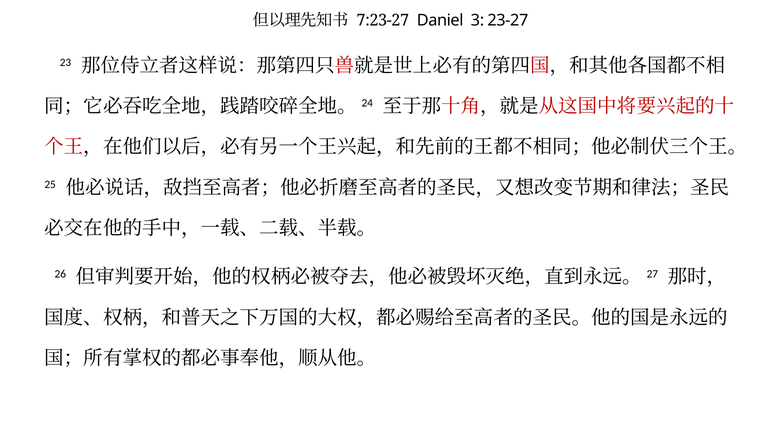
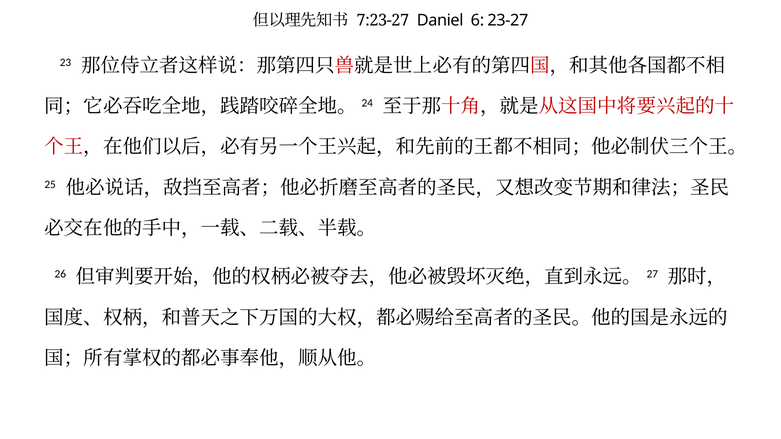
3: 3 -> 6 (477, 21)
